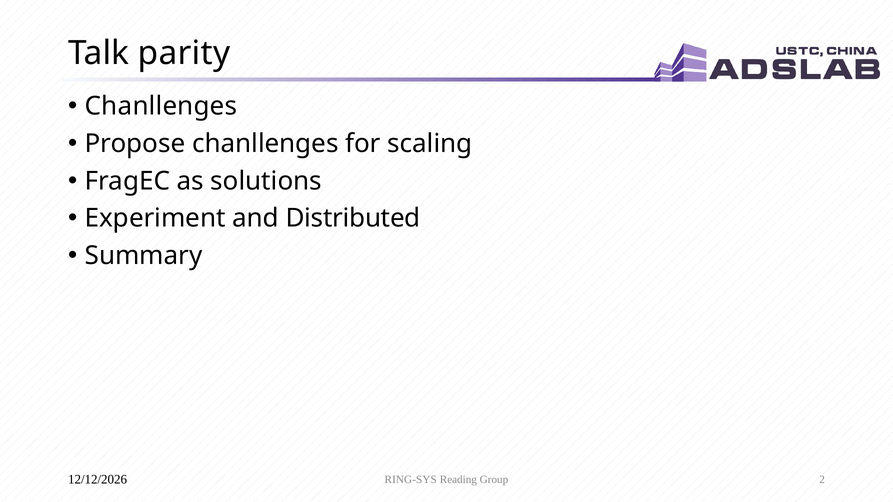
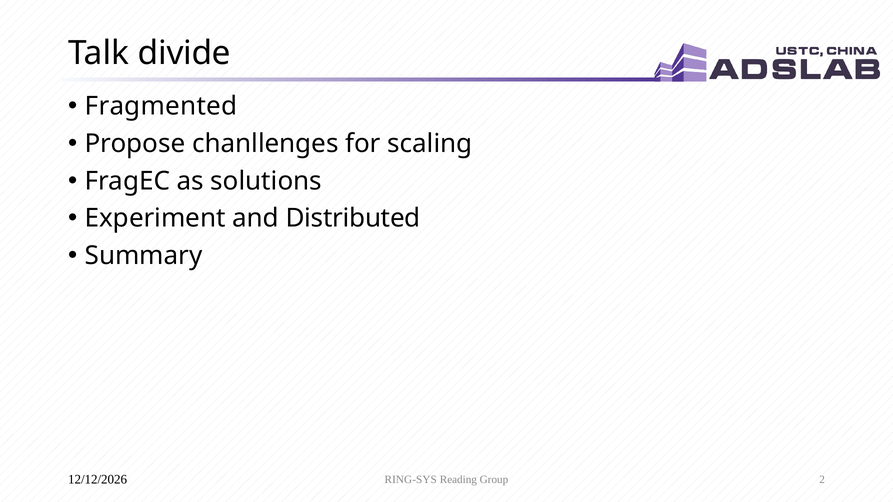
parity: parity -> divide (184, 53)
Chanllenges: Chanllenges -> Fragmented (161, 106)
